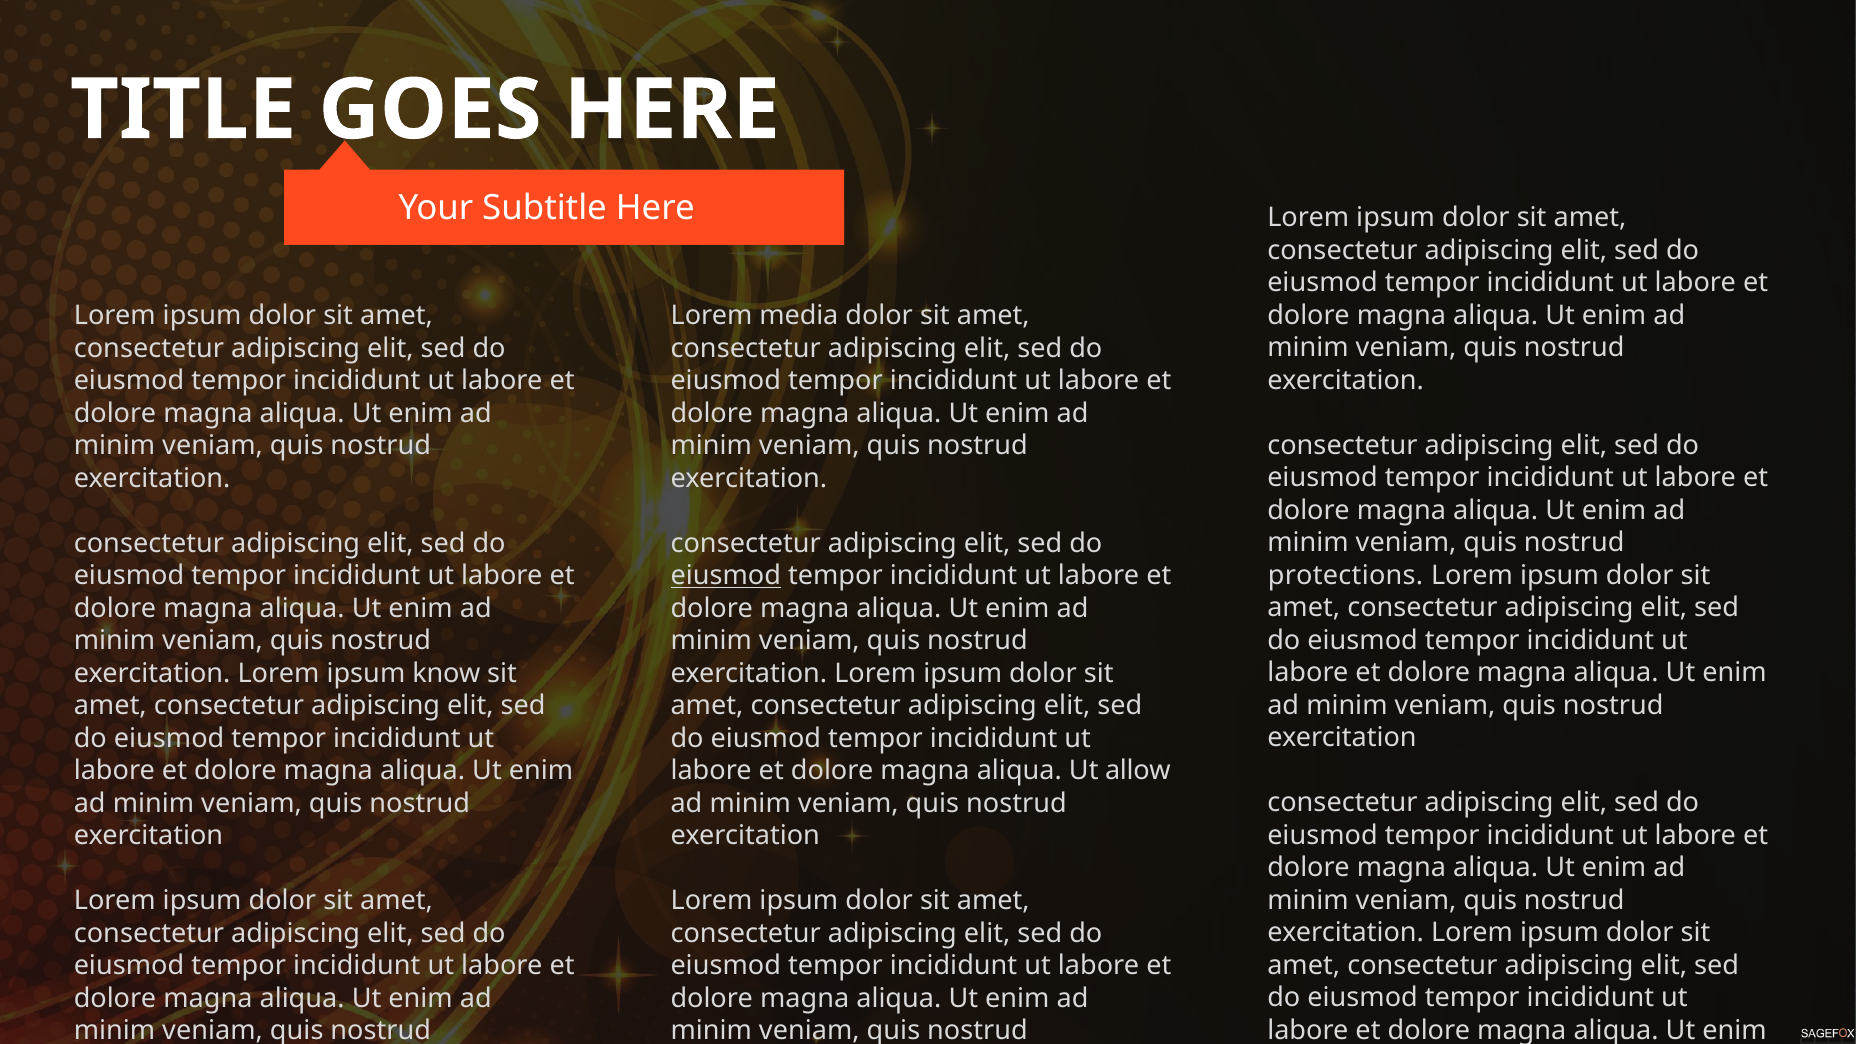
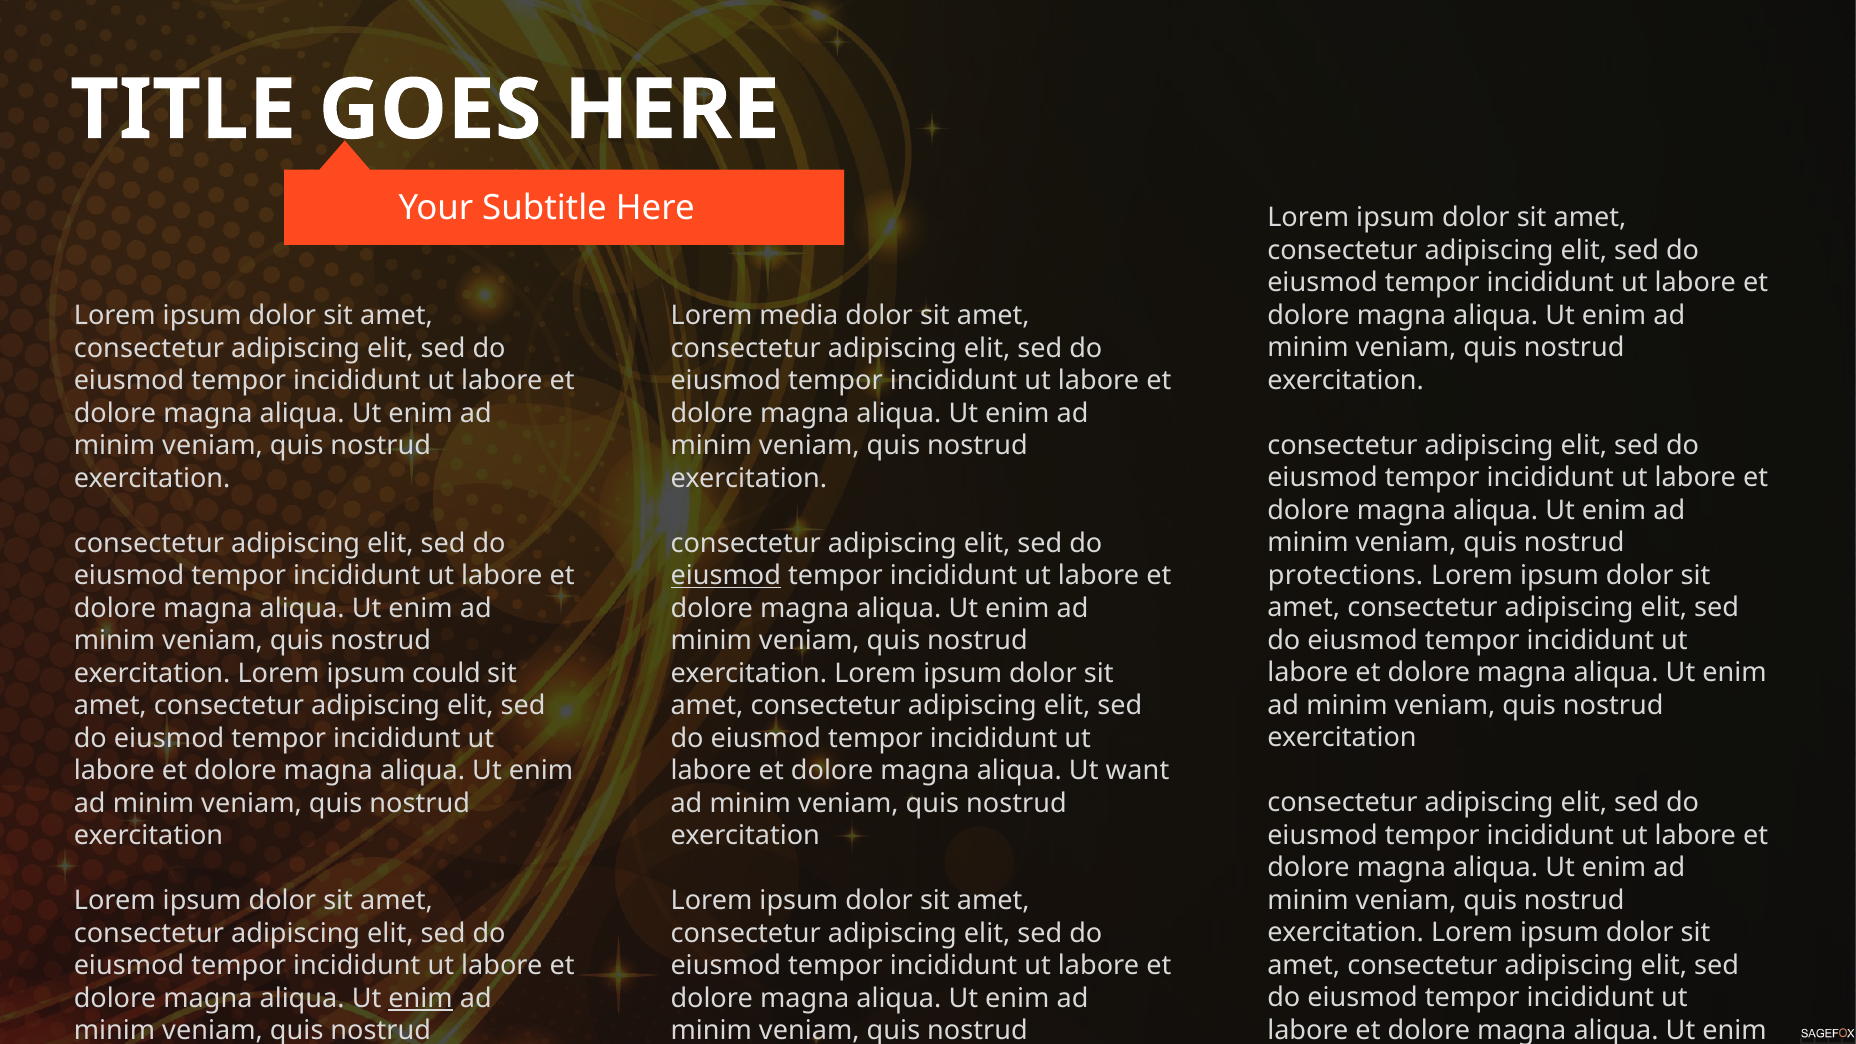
know: know -> could (446, 674)
allow: allow -> want (1138, 771)
enim underline: none -> present (421, 999)
